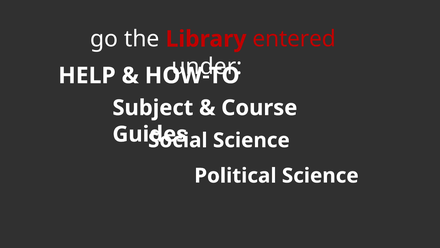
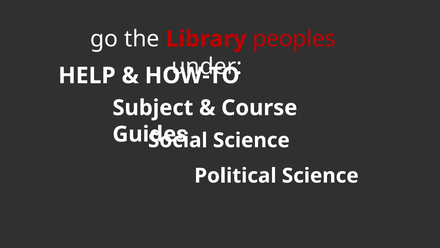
entered: entered -> peoples (294, 39)
